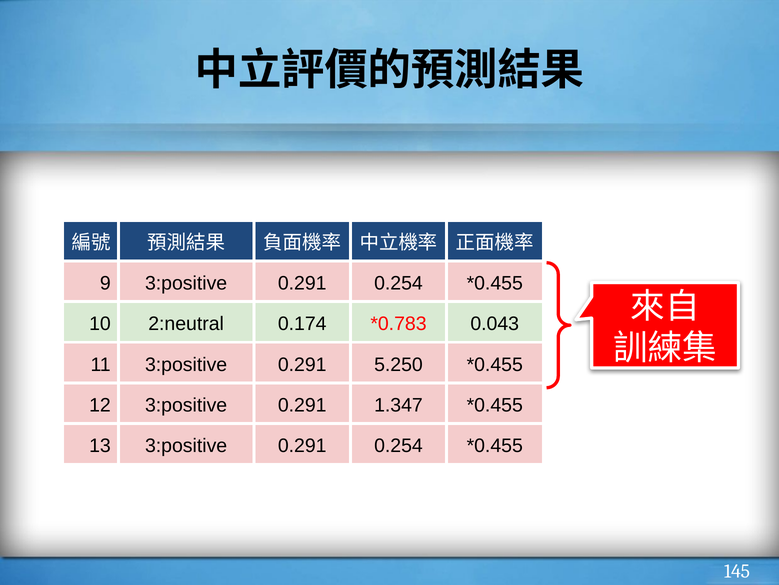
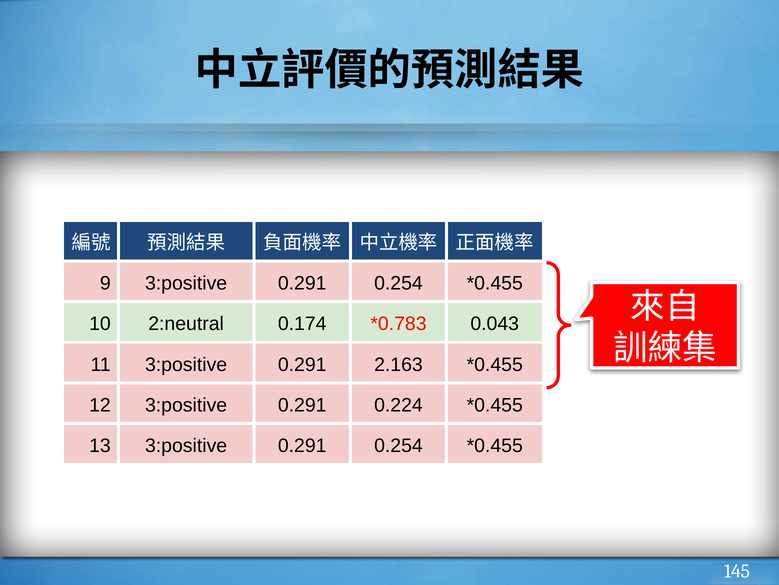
5.250: 5.250 -> 2.163 (398, 364)
1.347: 1.347 -> 0.224 (398, 405)
